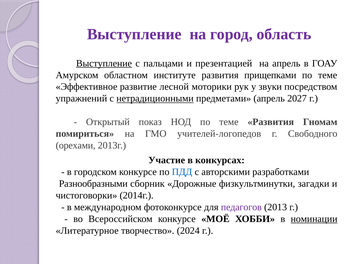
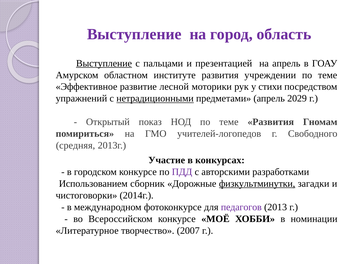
прищепками: прищепками -> учреждении (270, 75)
звуки: звуки -> стихи (270, 87)
2027: 2027 -> 2029 (297, 99)
орехами: орехами -> средняя (75, 145)
ПДД colour: blue -> purple (182, 172)
Разнообразными: Разнообразными -> Использованием (93, 184)
физкультминутки underline: none -> present (257, 184)
номинации underline: present -> none (314, 219)
2024: 2024 -> 2007 (188, 231)
